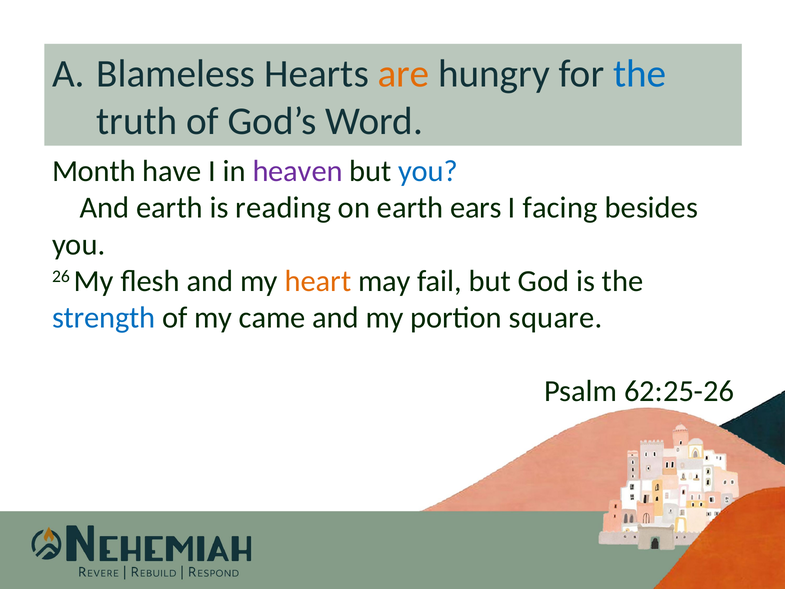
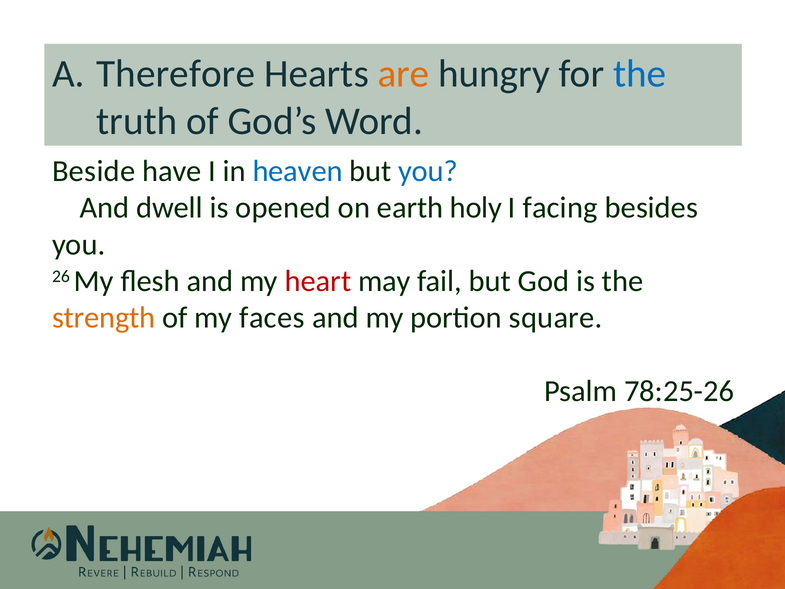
Blameless: Blameless -> Therefore (176, 74)
Month: Month -> Beside (94, 171)
heaven colour: purple -> blue (298, 171)
And earth: earth -> dwell (169, 208)
reading: reading -> opened (283, 208)
ears: ears -> holy (476, 208)
heart colour: orange -> red (318, 281)
strength colour: blue -> orange (104, 318)
came: came -> faces (272, 318)
62:25-26: 62:25-26 -> 78:25-26 (679, 391)
